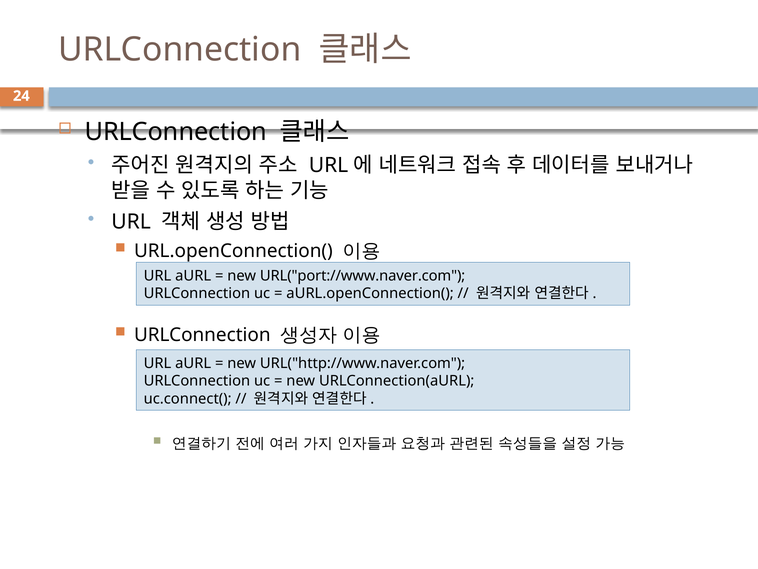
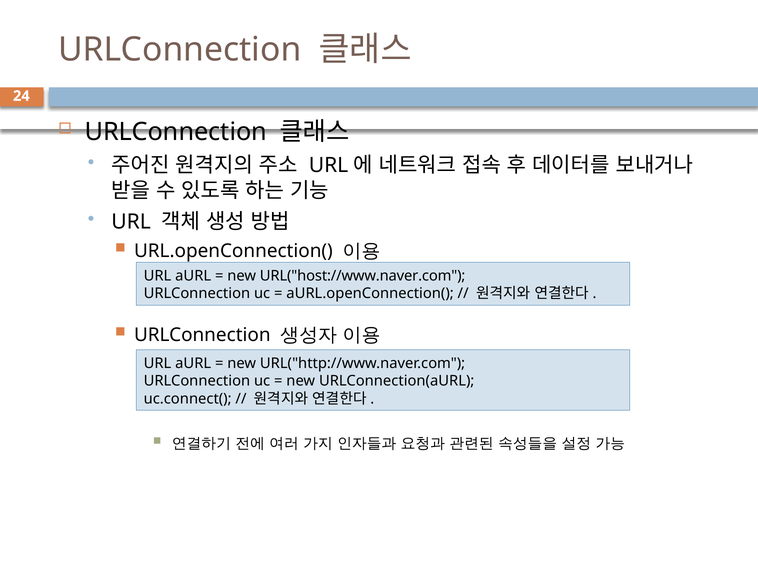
URL("port://www.naver.com: URL("port://www.naver.com -> URL("host://www.naver.com (363, 276)
